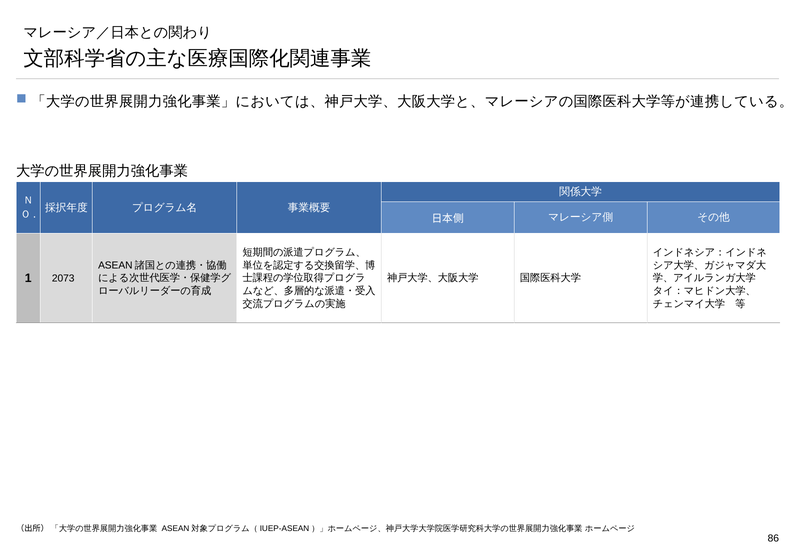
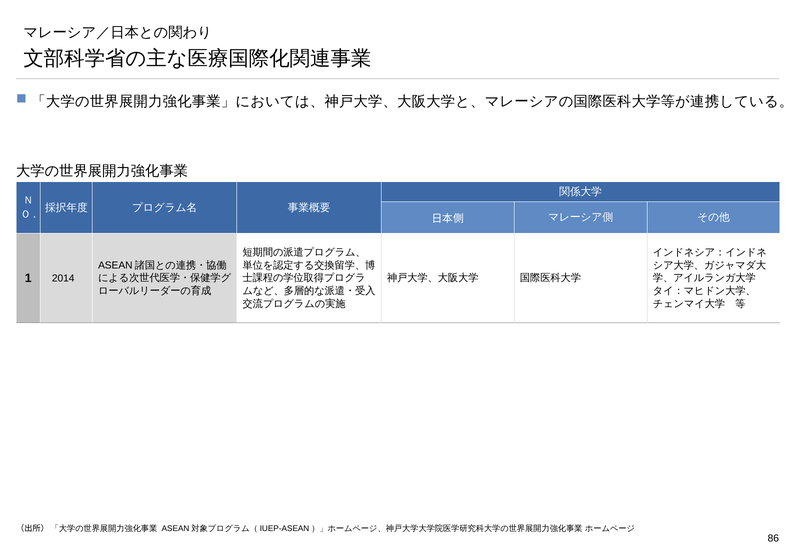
2073: 2073 -> 2014 (63, 278)
